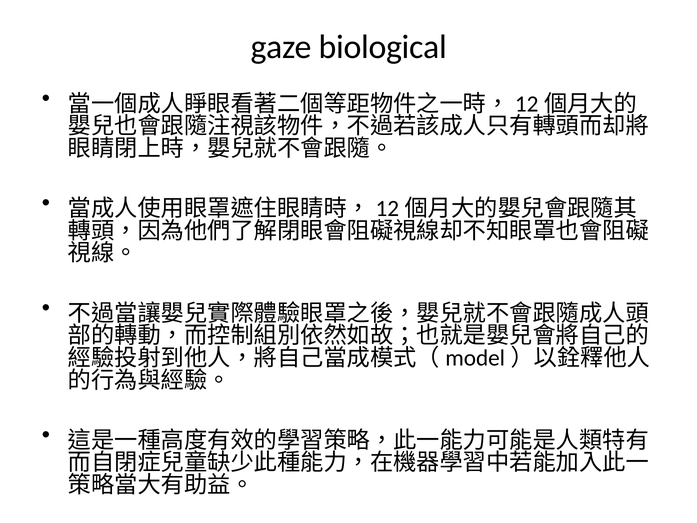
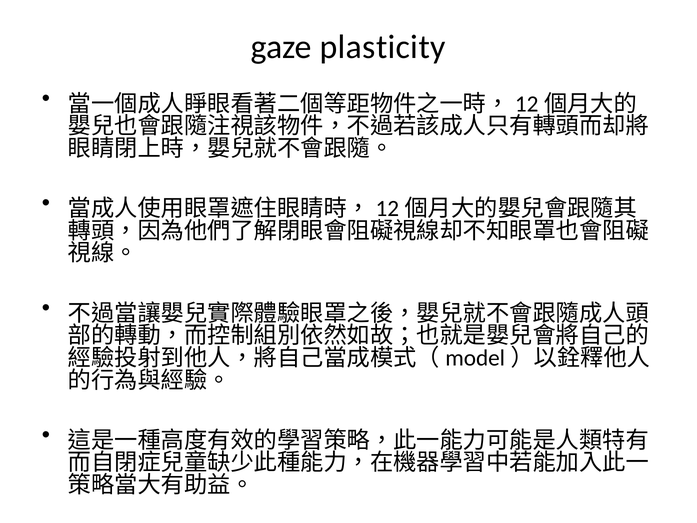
biological: biological -> plasticity (383, 47)
